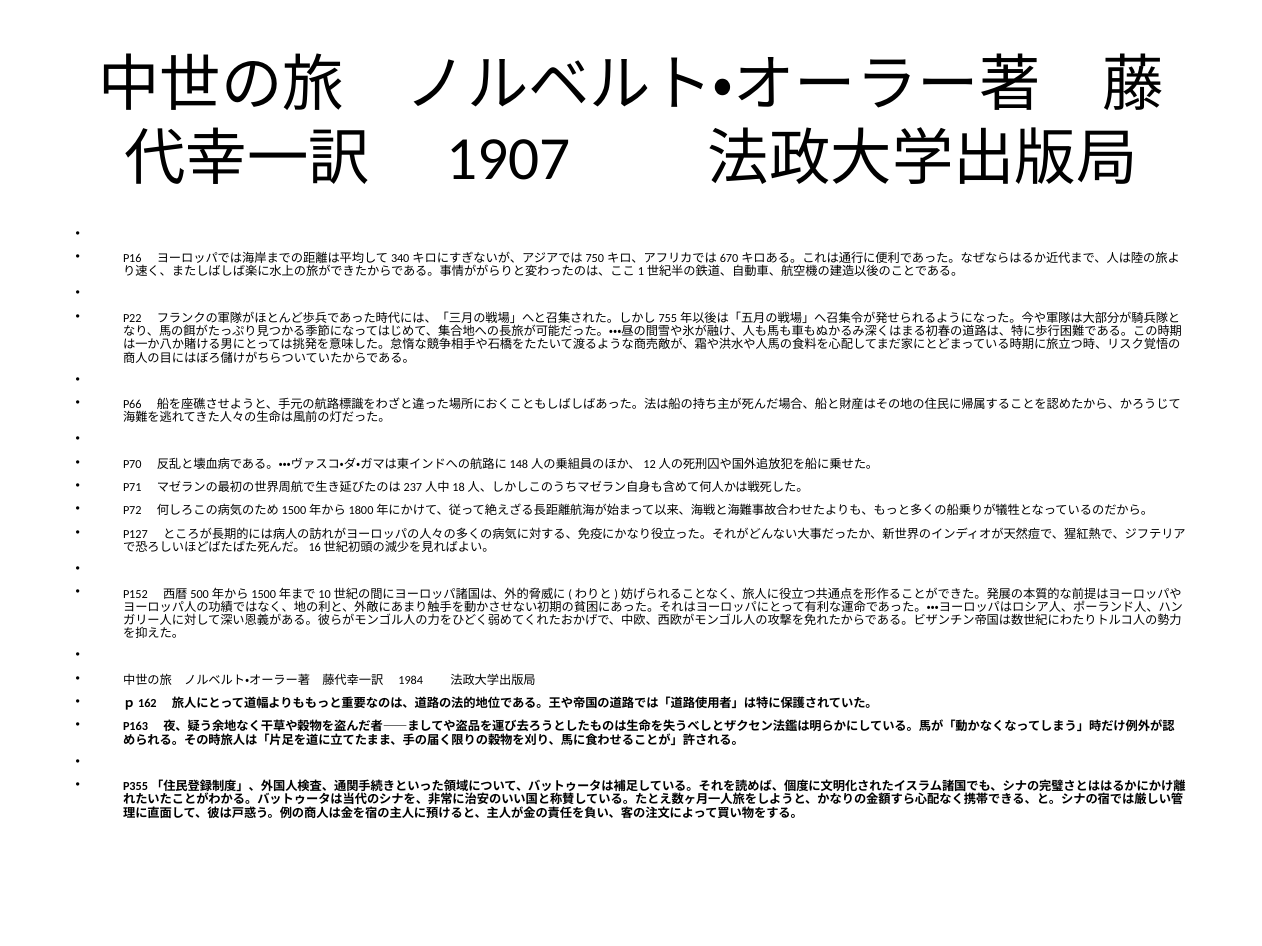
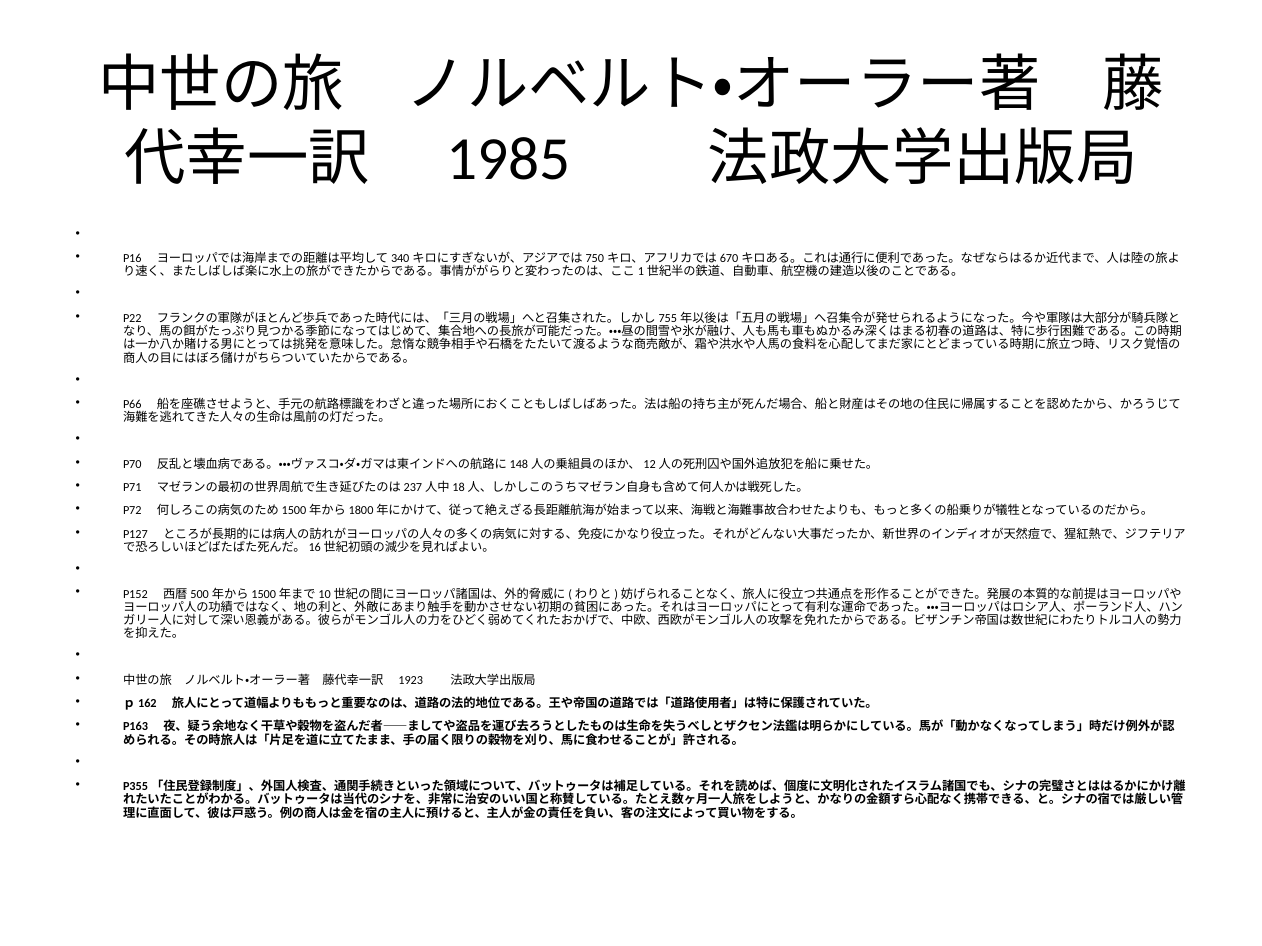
1907: 1907 -> 1985 (508, 159)
1984: 1984 -> 1923 (411, 681)
